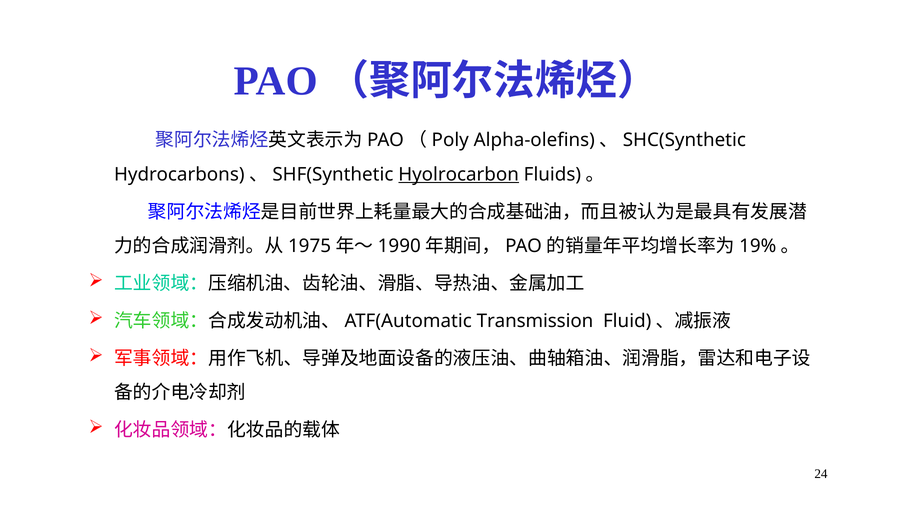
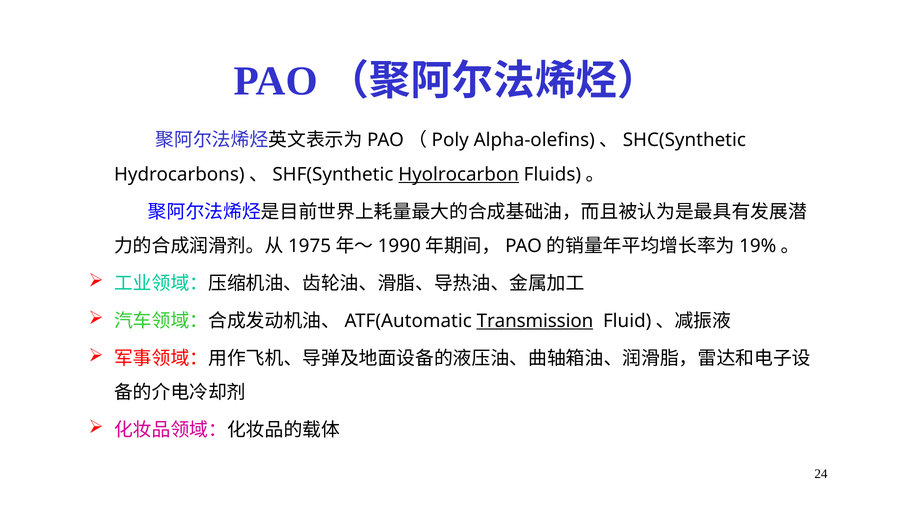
Transmission underline: none -> present (535, 321)
